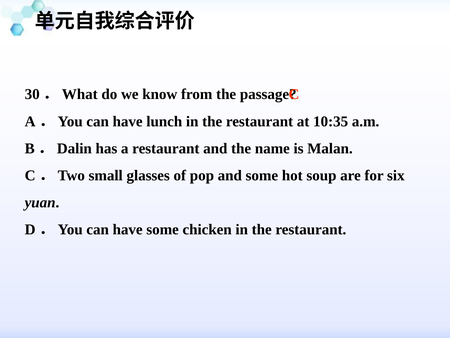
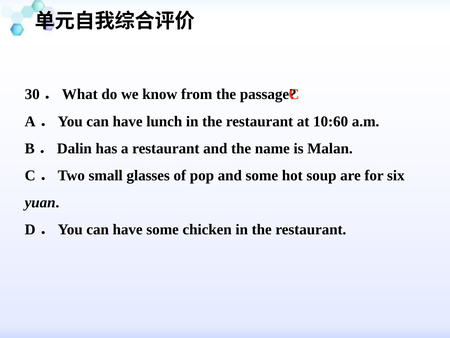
10:35: 10:35 -> 10:60 (331, 121)
